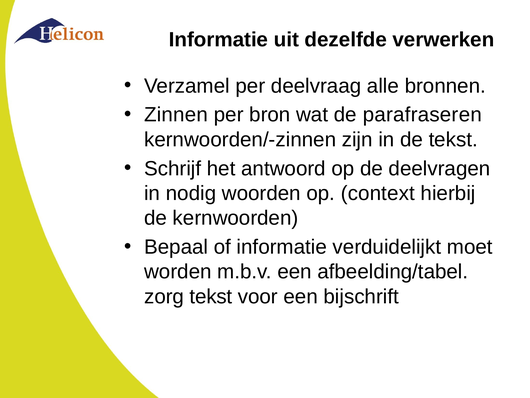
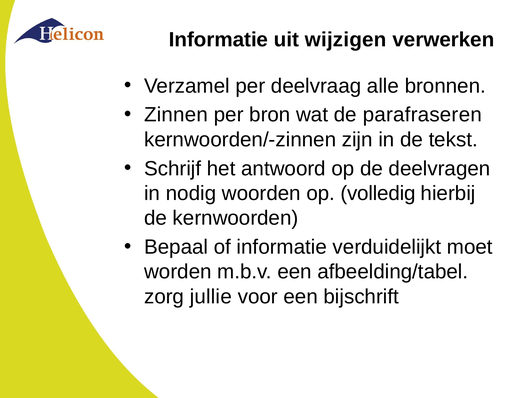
dezelfde: dezelfde -> wijzigen (346, 39)
context: context -> volledig (378, 193)
zorg tekst: tekst -> jullie (211, 296)
